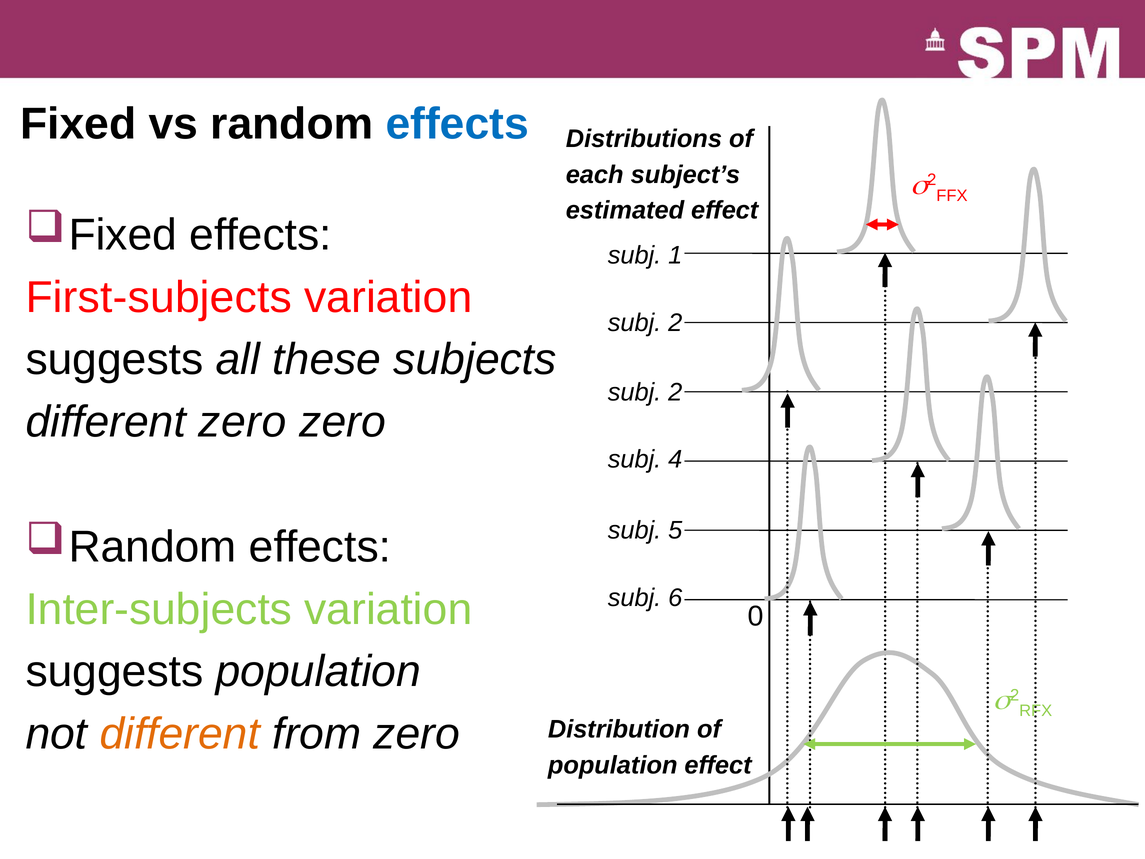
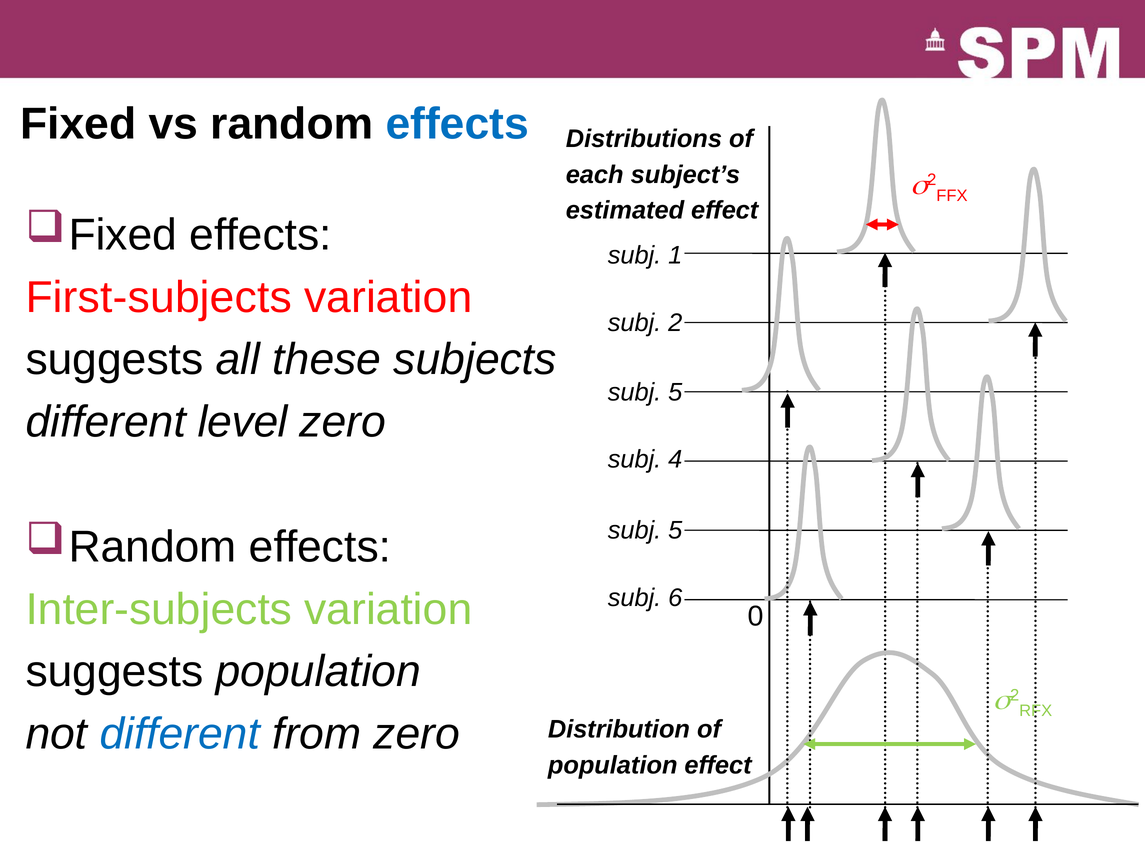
2: 2 -> 5 (675, 392)
different zero: zero -> level (243, 422)
different colour: orange -> blue (180, 734)
